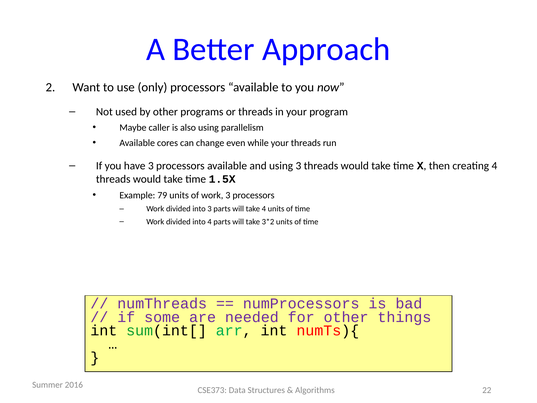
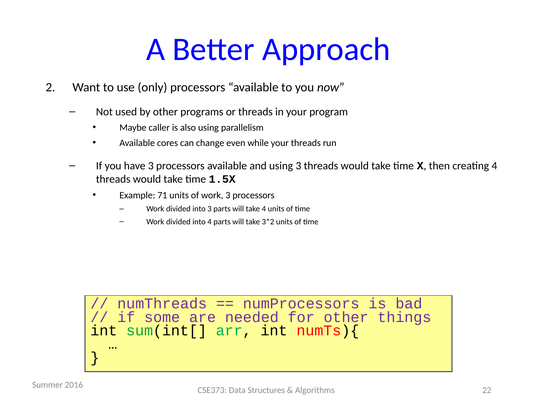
79: 79 -> 71 (162, 195)
